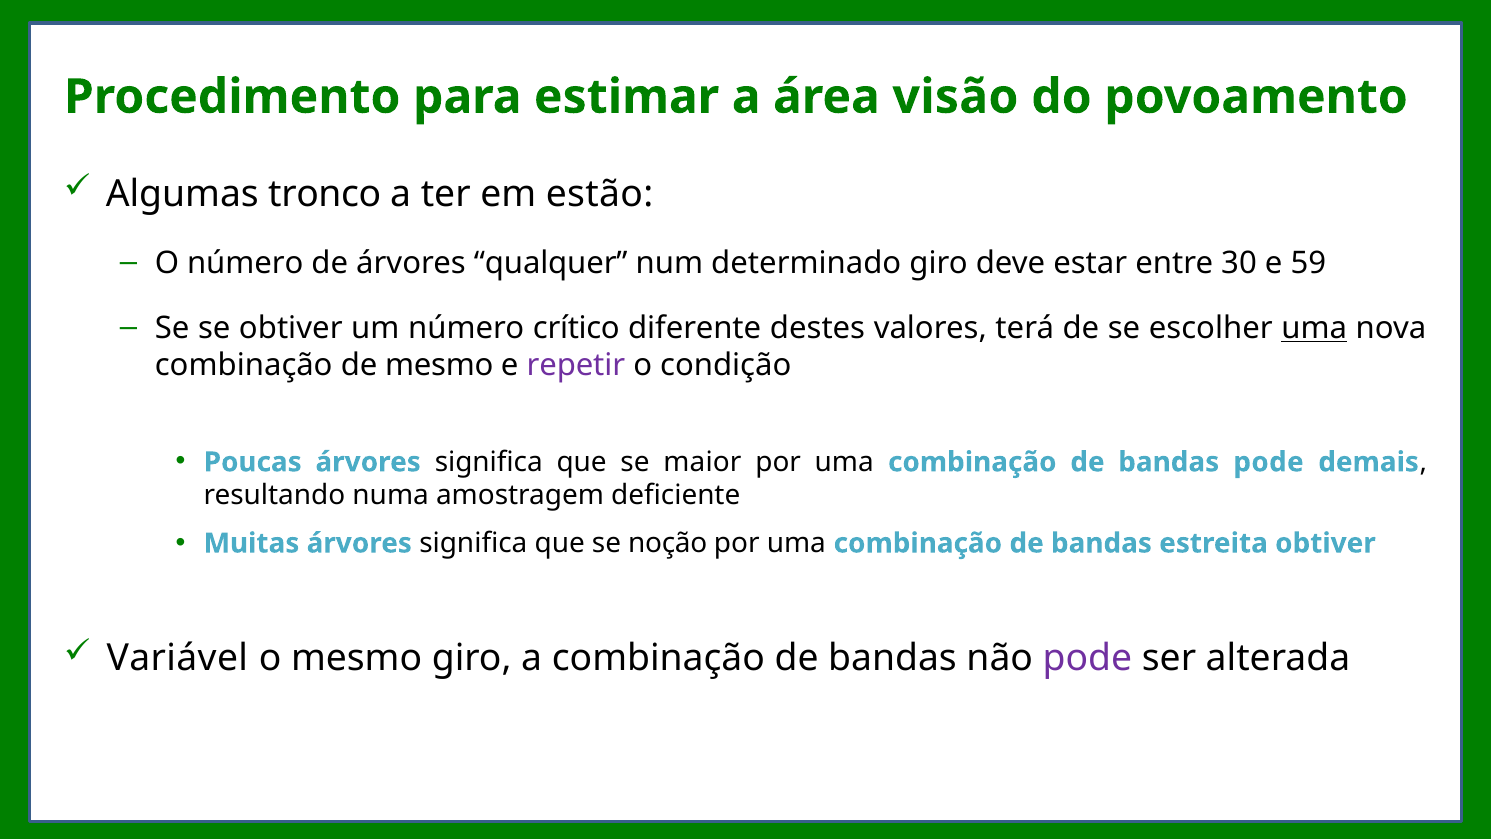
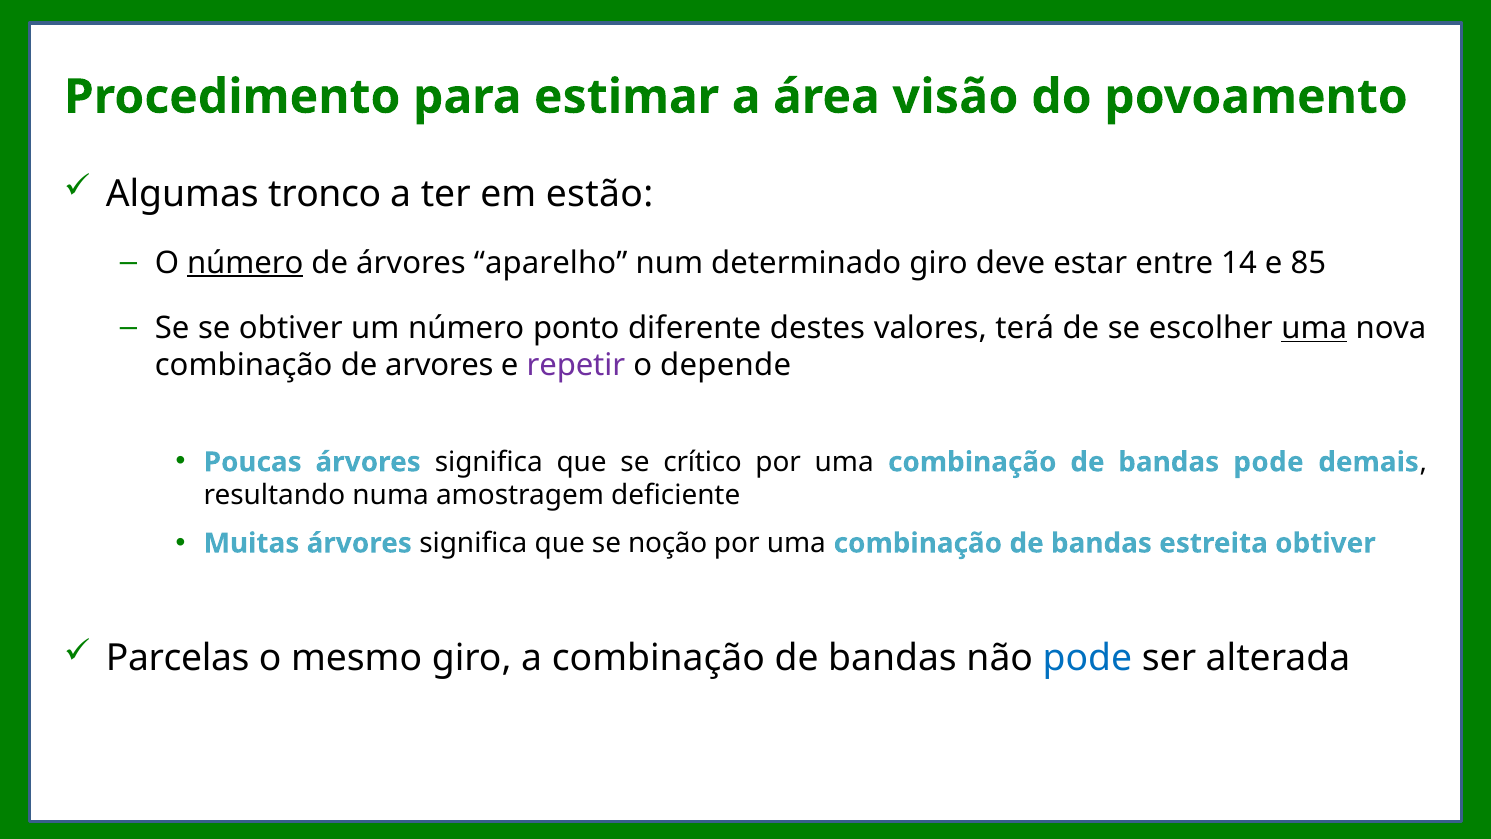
número underline: none -> present (245, 263)
qualquer: qualquer -> aparelho (551, 263)
30: 30 -> 14 (1239, 263)
59: 59 -> 85 (1308, 263)
crítico: crítico -> ponto (576, 328)
de mesmo: mesmo -> arvores (439, 365)
condição: condição -> depende (726, 365)
maior: maior -> crítico (703, 462)
Variável: Variável -> Parcelas (178, 658)
pode colour: purple -> blue (1087, 658)
